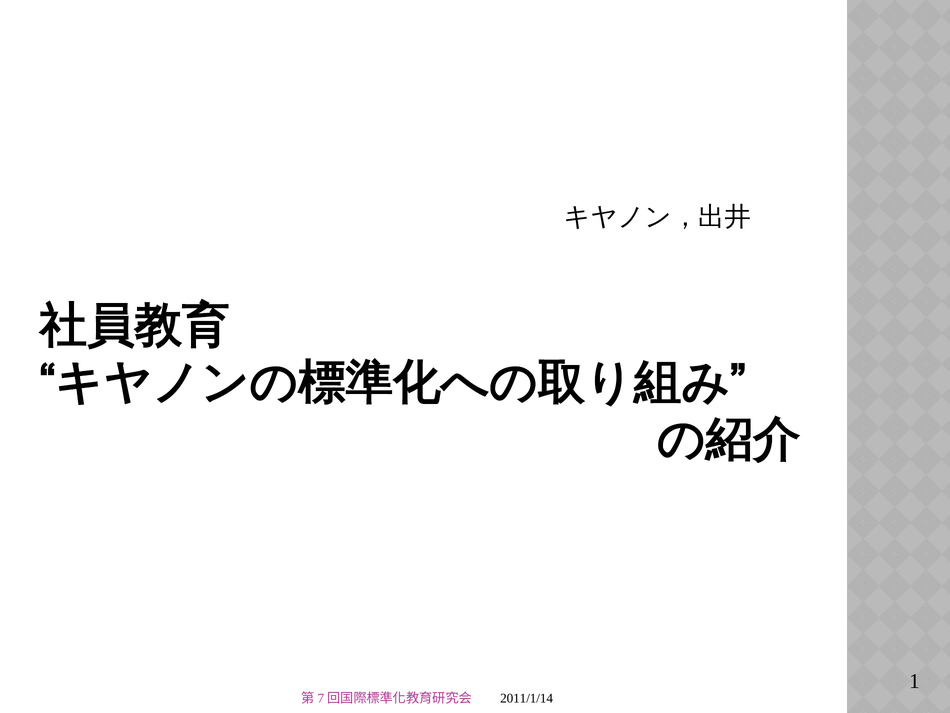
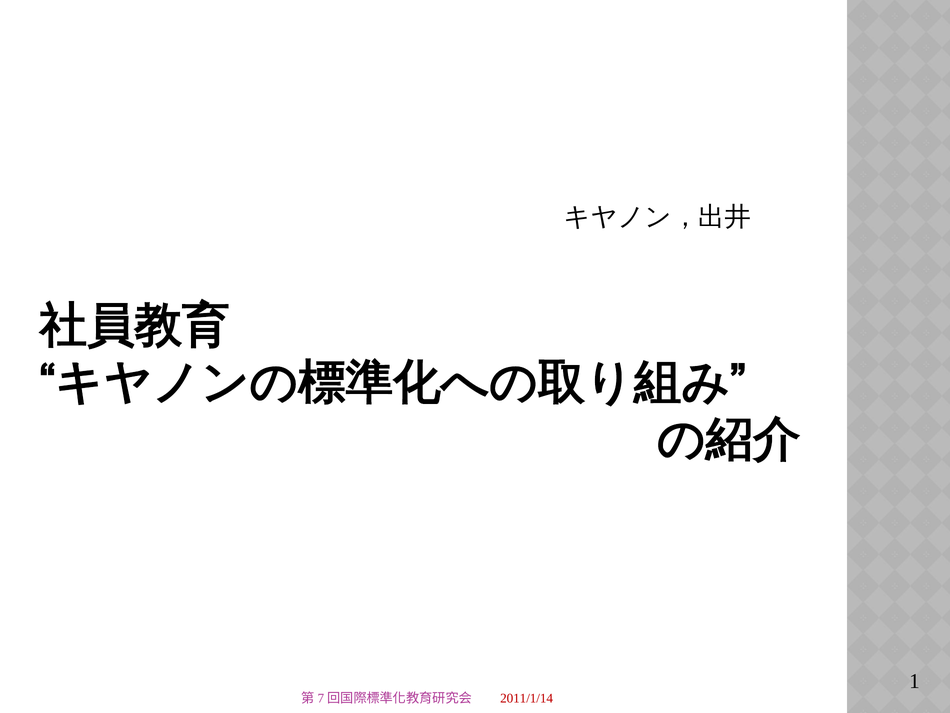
2011/1/14 colour: black -> red (527, 698)
